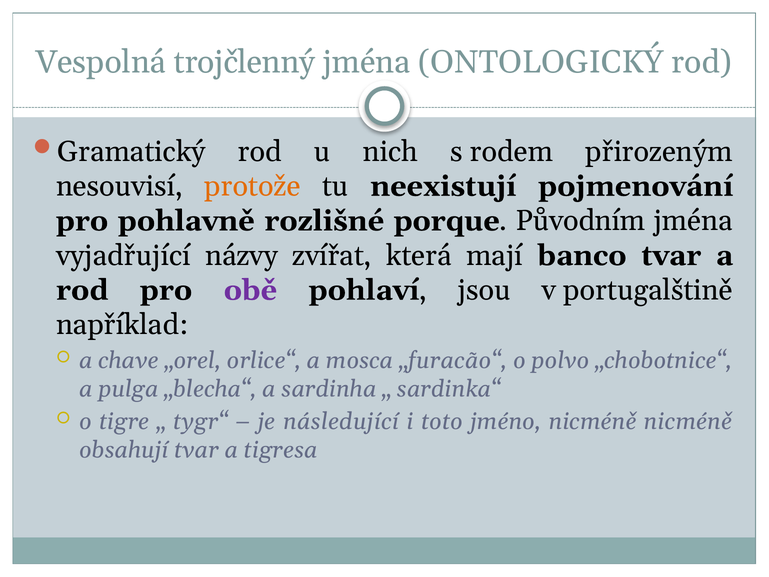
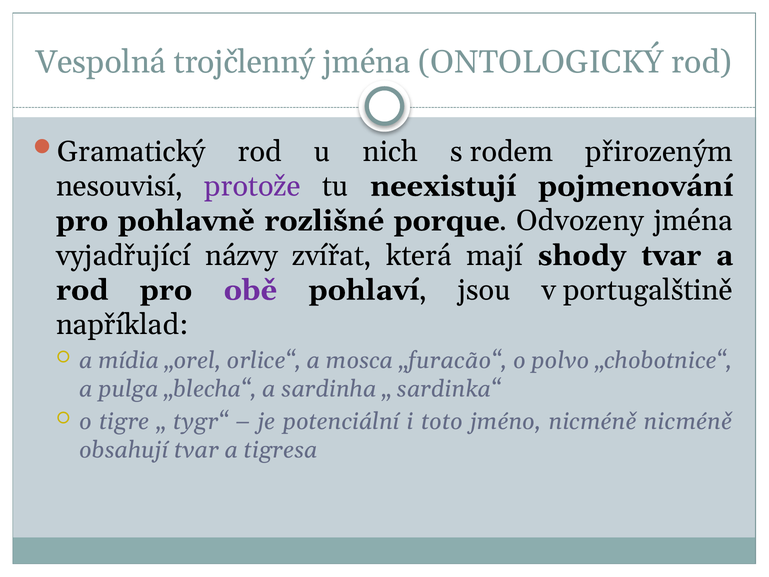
protože colour: orange -> purple (252, 186)
Původním: Původním -> Odvozeny (580, 221)
banco: banco -> shody (582, 255)
chave: chave -> mídia (129, 360)
následující: následující -> potenciální (341, 421)
